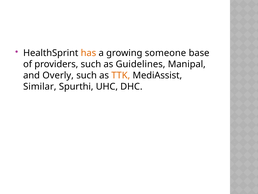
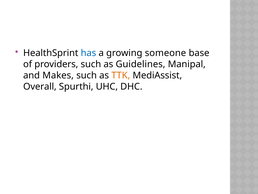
has colour: orange -> blue (88, 53)
Overly: Overly -> Makes (58, 75)
Similar: Similar -> Overall (40, 86)
